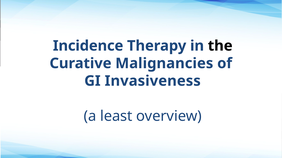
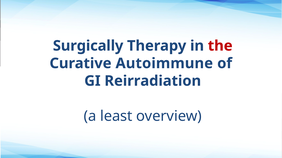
Incidence: Incidence -> Surgically (88, 46)
the colour: black -> red (220, 46)
Malignancies: Malignancies -> Autoimmune (164, 64)
Invasiveness: Invasiveness -> Reirradiation (153, 81)
